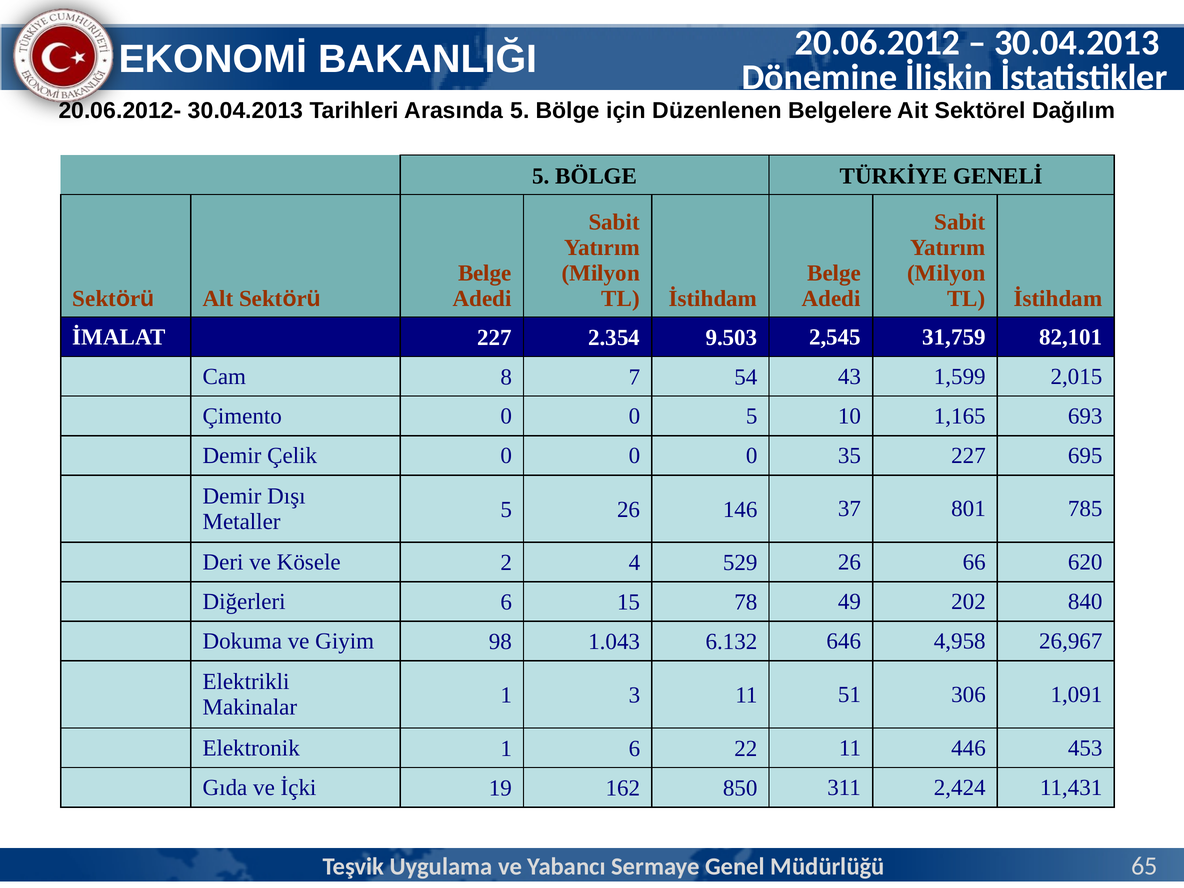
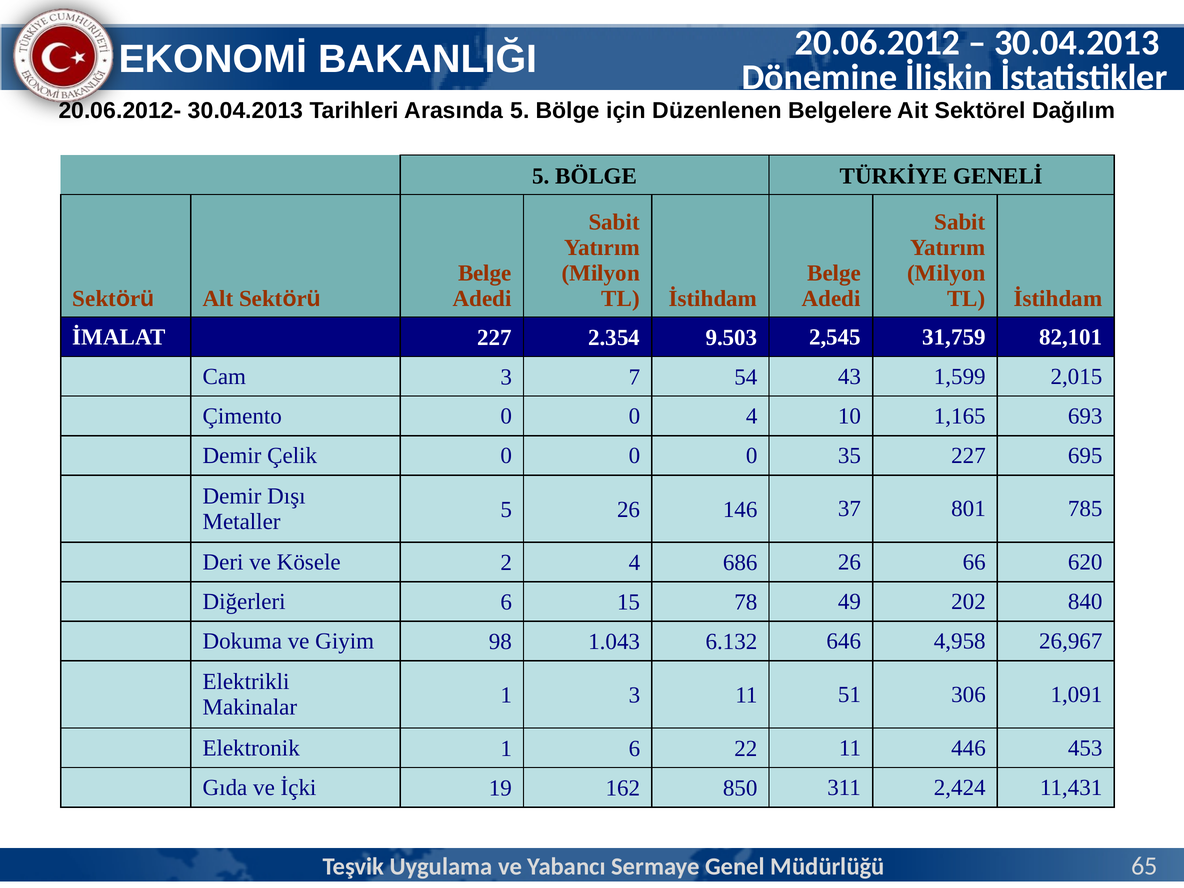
Cam 8: 8 -> 3 (506, 377)
0 5: 5 -> 4 (752, 416)
529: 529 -> 686 (740, 563)
